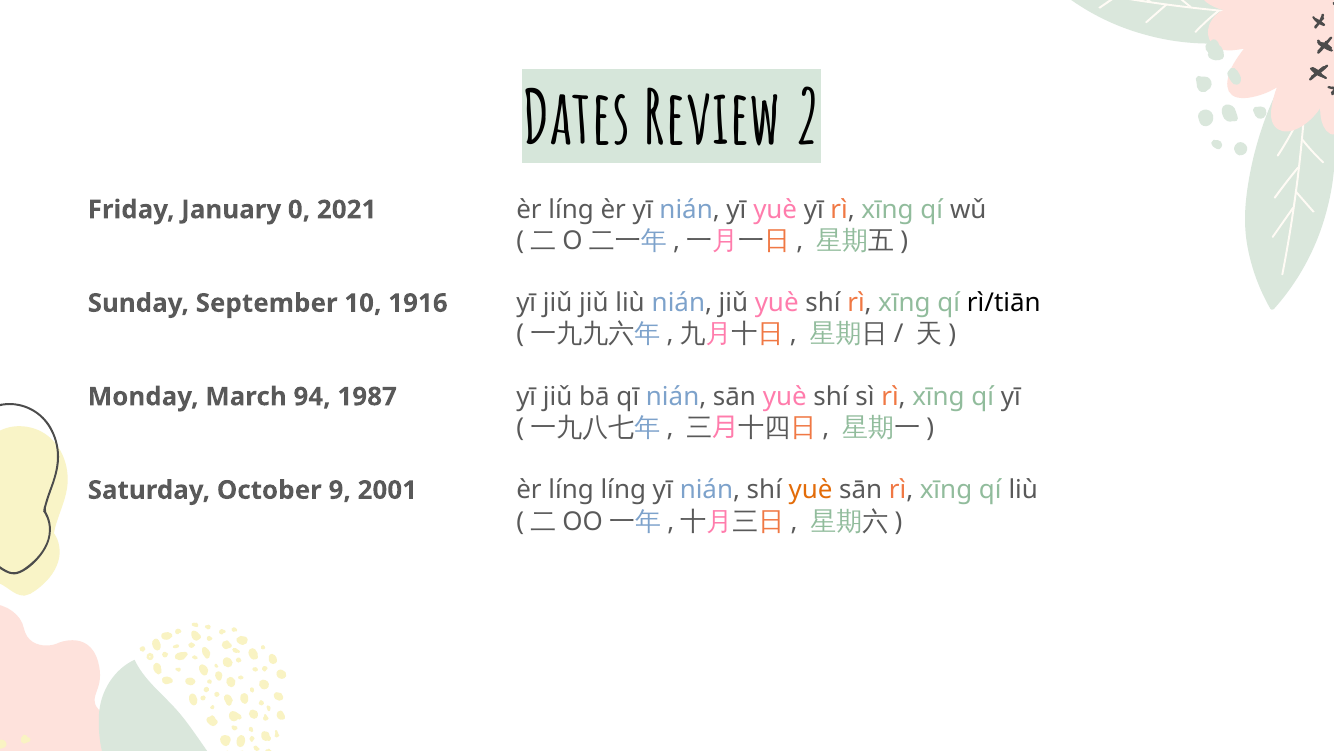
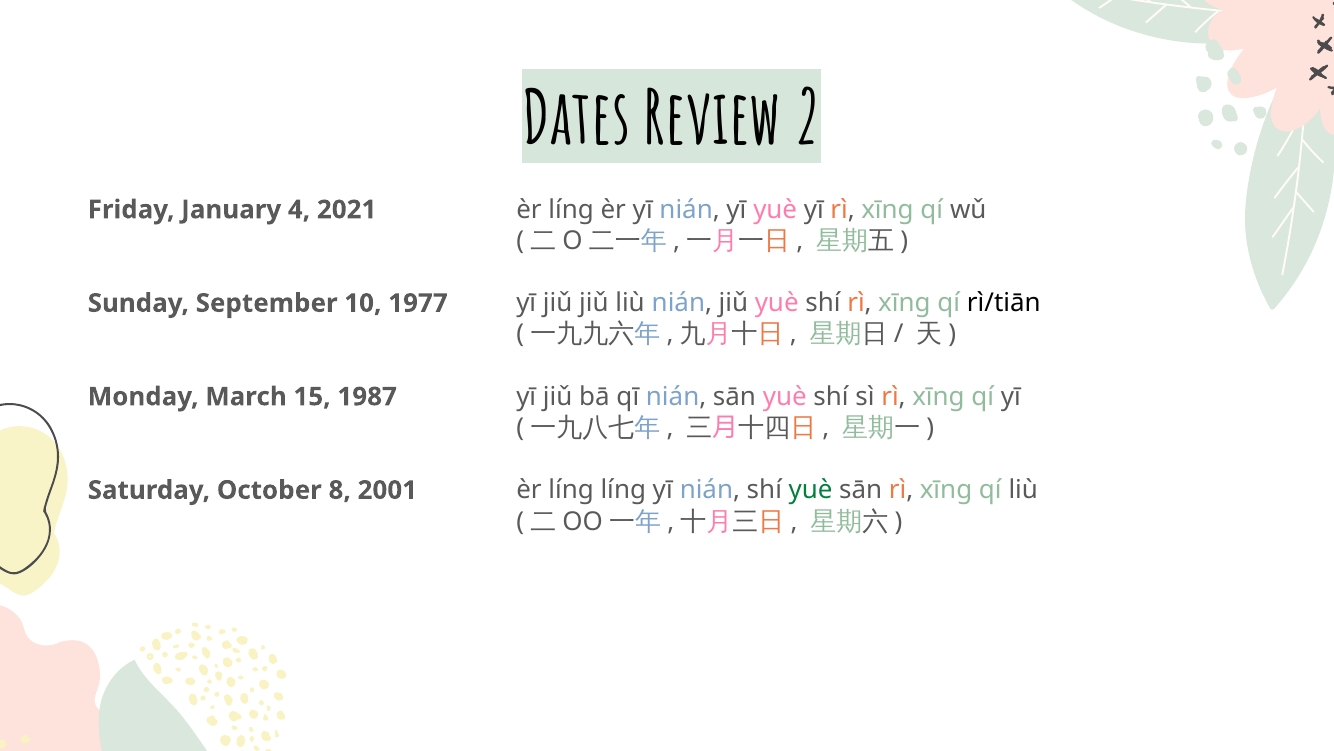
0: 0 -> 4 (299, 210)
1916: 1916 -> 1977 (418, 303)
94: 94 -> 15 (312, 396)
yuè colour: orange -> green (811, 490)
9: 9 -> 8 (340, 490)
